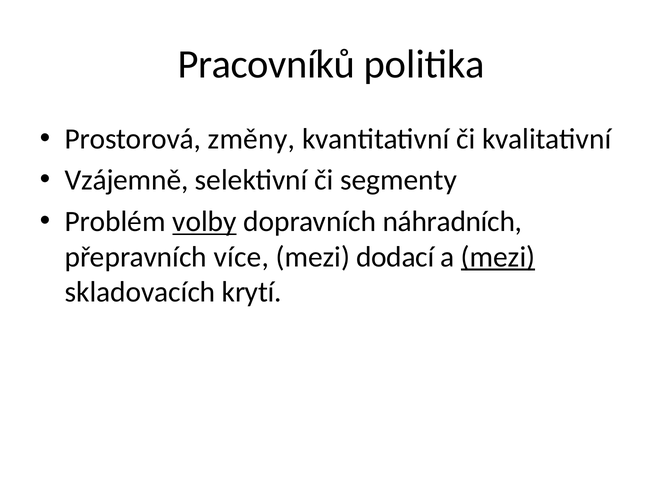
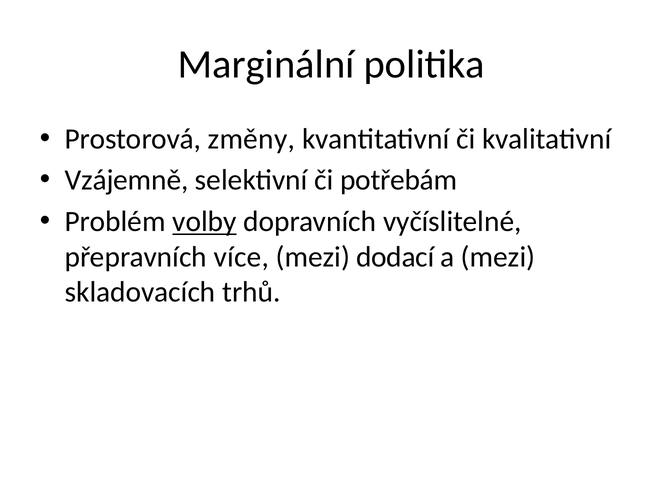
Pracovníků: Pracovníků -> Marginální (266, 64)
segmenty: segmenty -> potřebám (399, 180)
náhradních: náhradních -> vyčíslitelné (452, 222)
mezi underline: present -> none (498, 257)
krytí: krytí -> trhů (252, 292)
